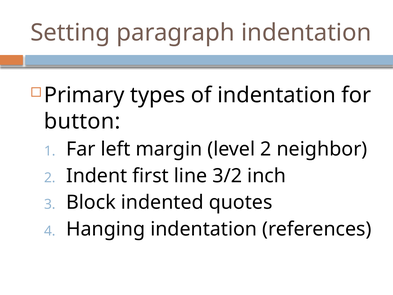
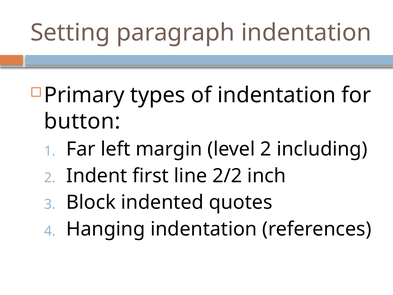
neighbor: neighbor -> including (322, 149)
3/2: 3/2 -> 2/2 (227, 176)
